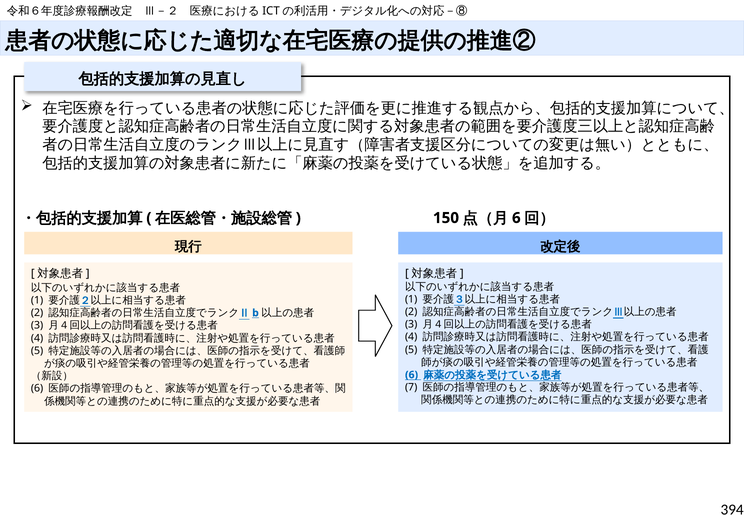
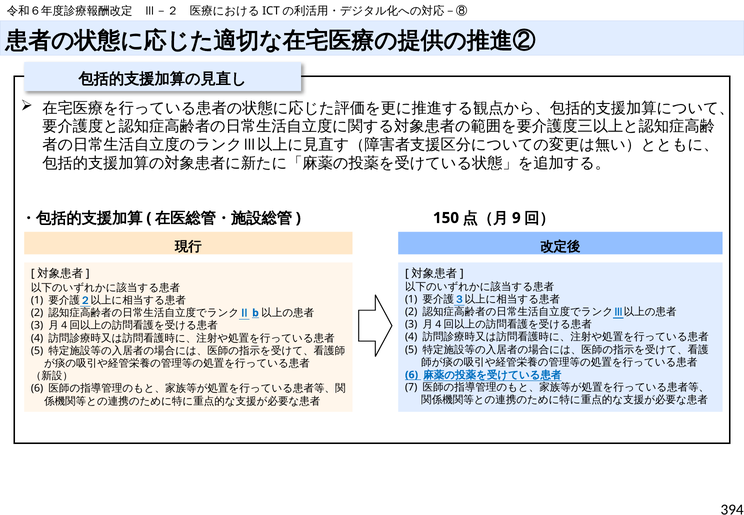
6: 6 -> 9 (516, 218)
